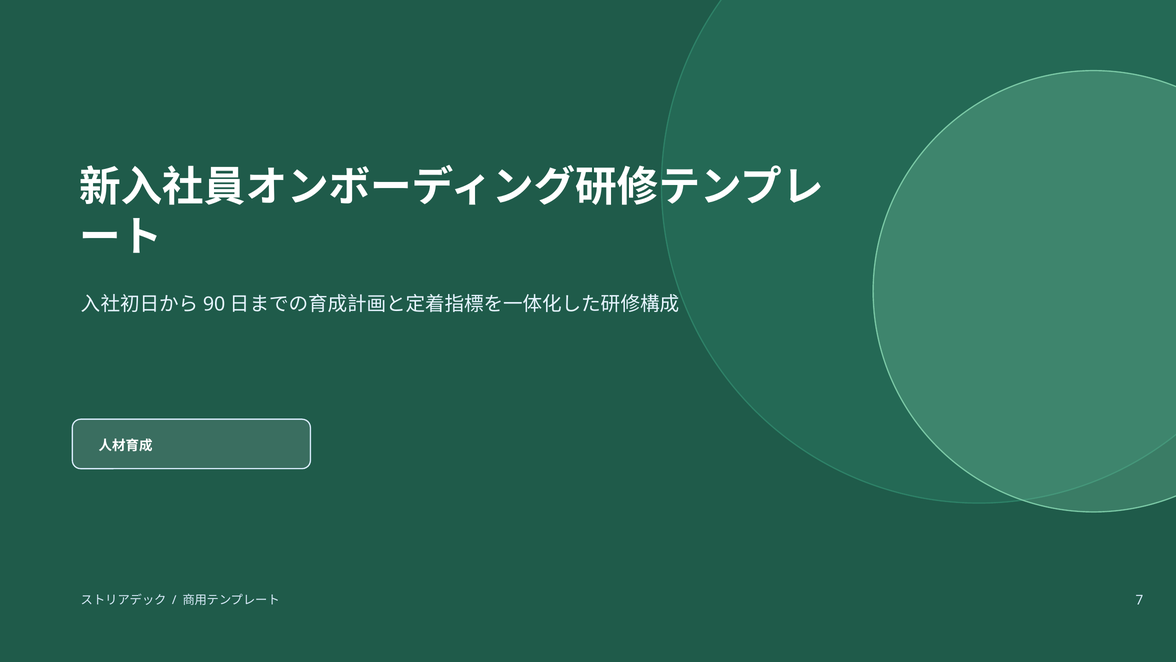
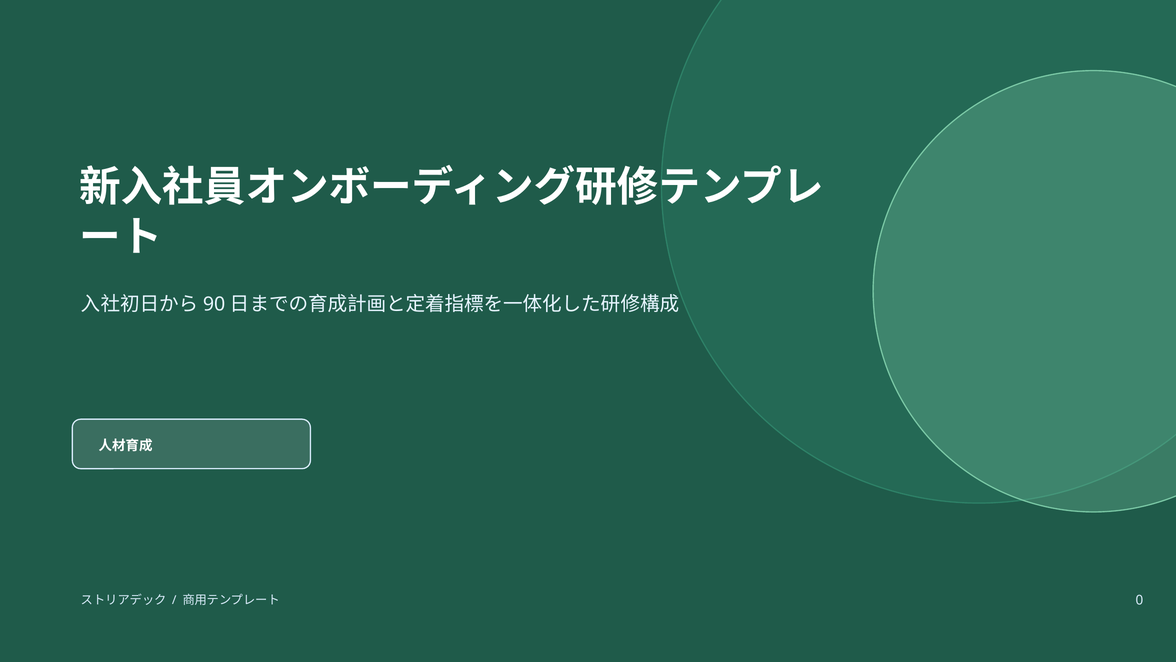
7: 7 -> 0 (1139, 600)
